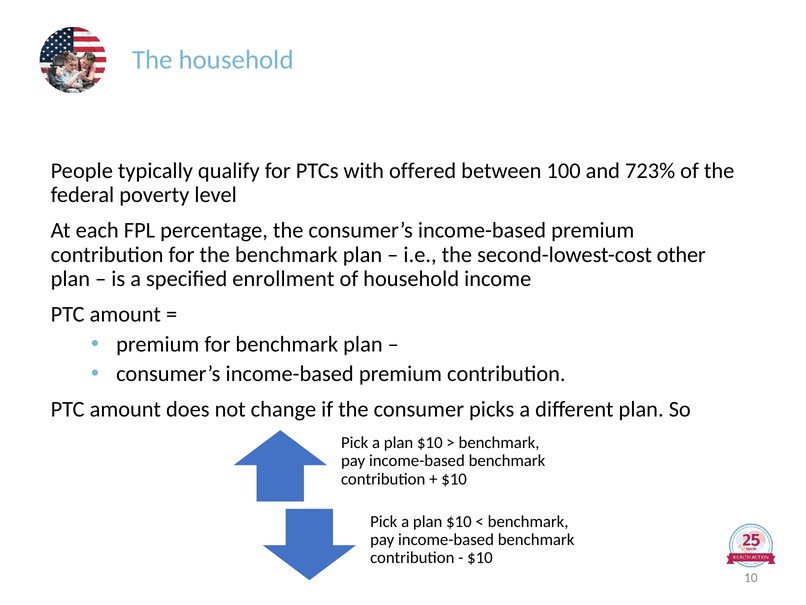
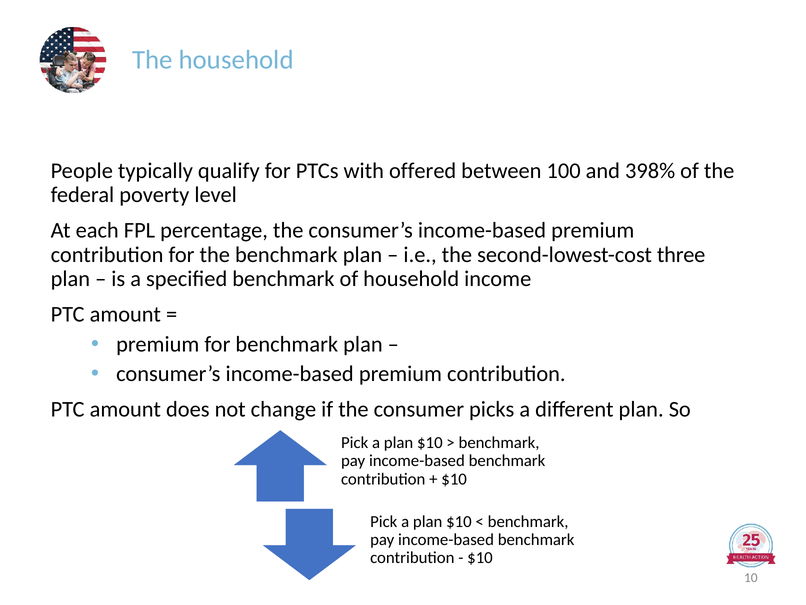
723%: 723% -> 398% (650, 171)
other: other -> three (681, 254)
specified enrollment: enrollment -> benchmark (283, 279)
